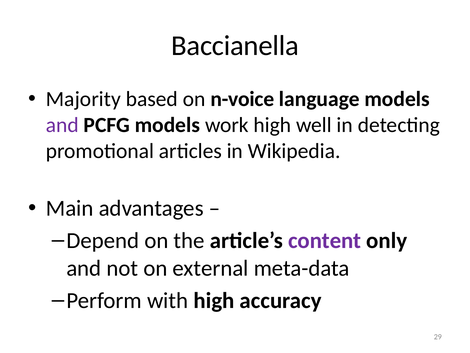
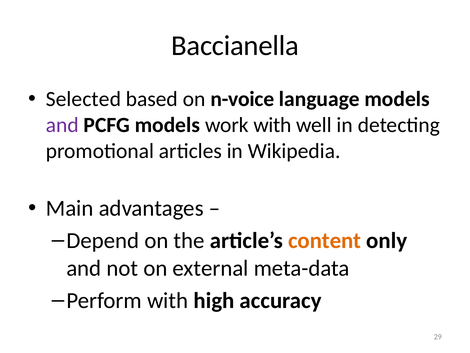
Majority: Majority -> Selected (83, 99)
work high: high -> with (273, 125)
content colour: purple -> orange (325, 240)
